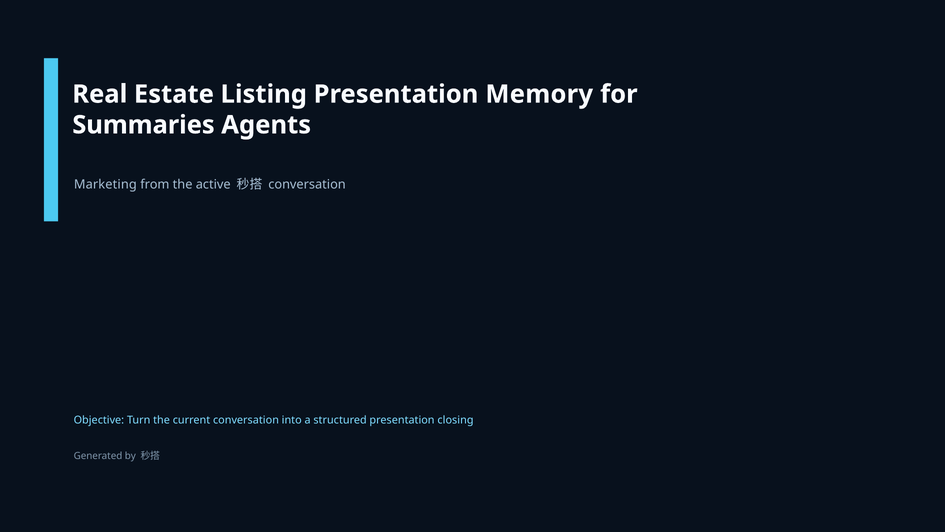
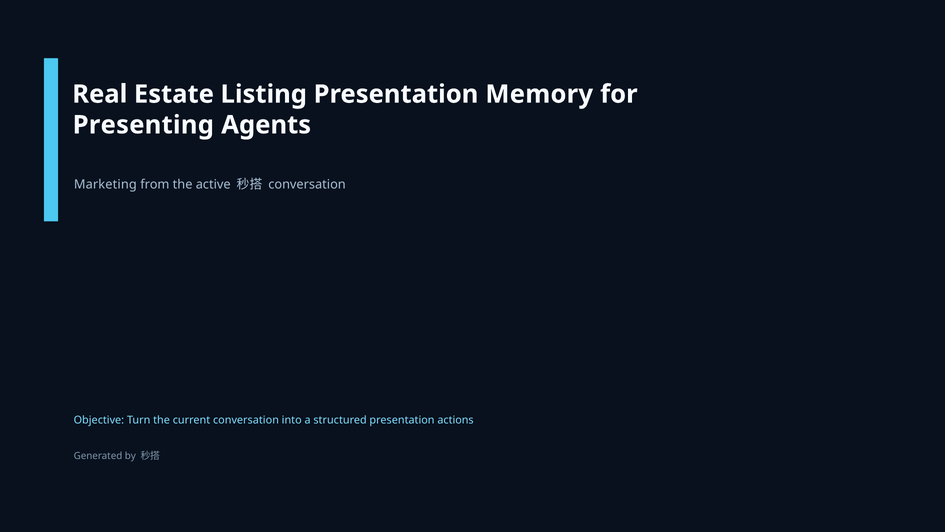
Summaries: Summaries -> Presenting (143, 125)
closing: closing -> actions (456, 420)
